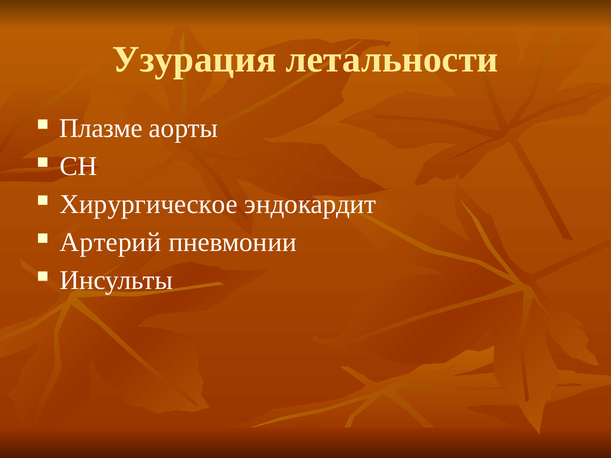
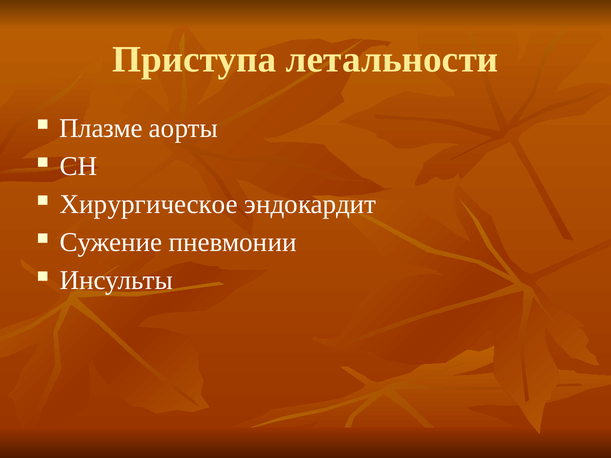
Узурация: Узурация -> Приступа (194, 59)
Артерий: Артерий -> Сужение (111, 242)
